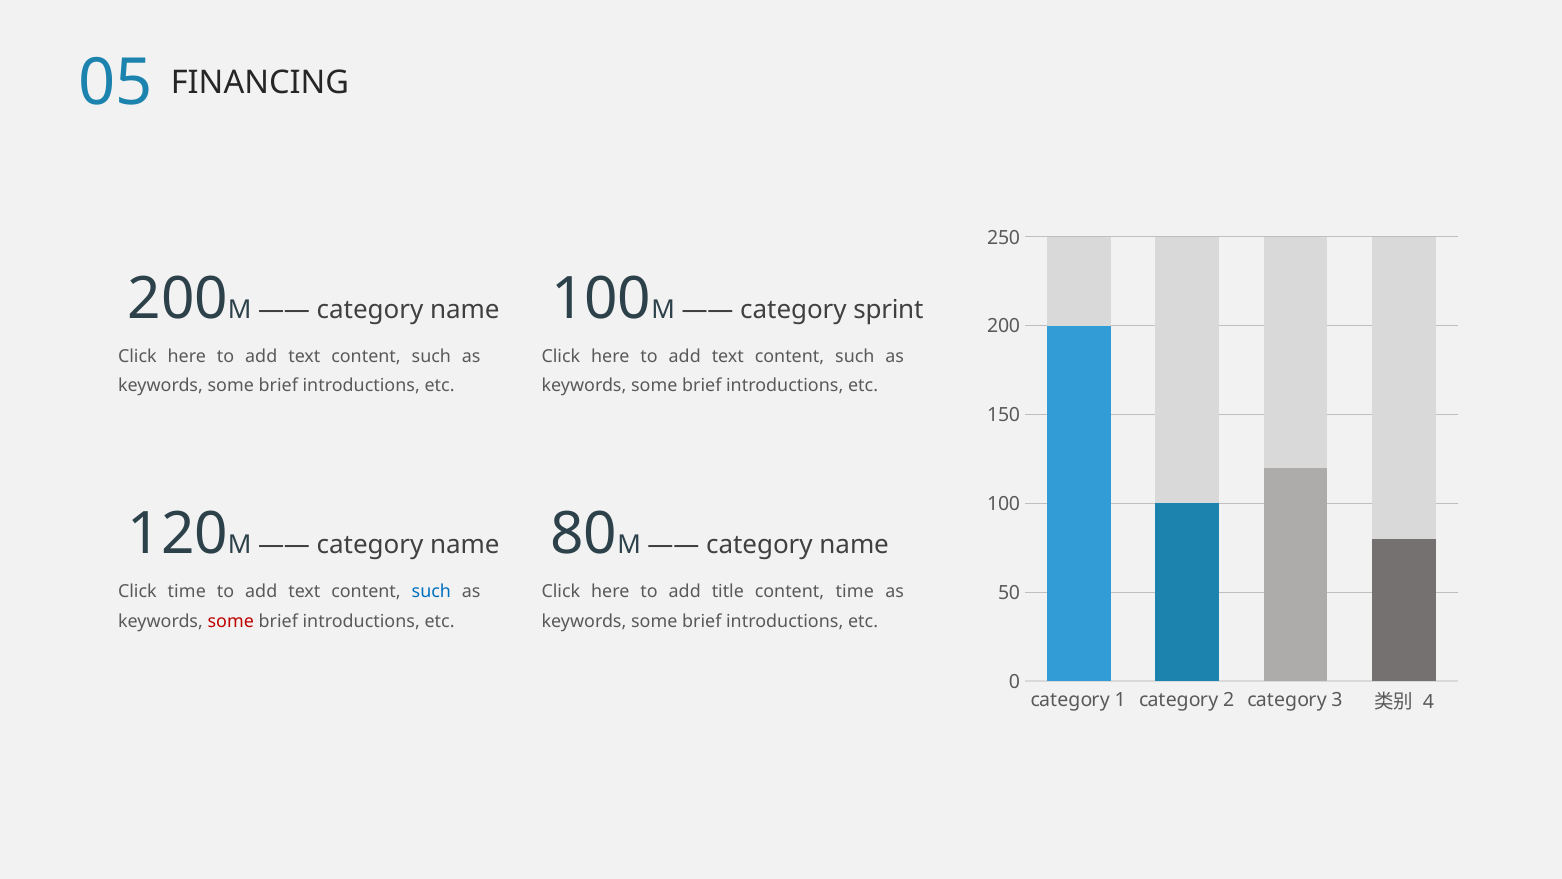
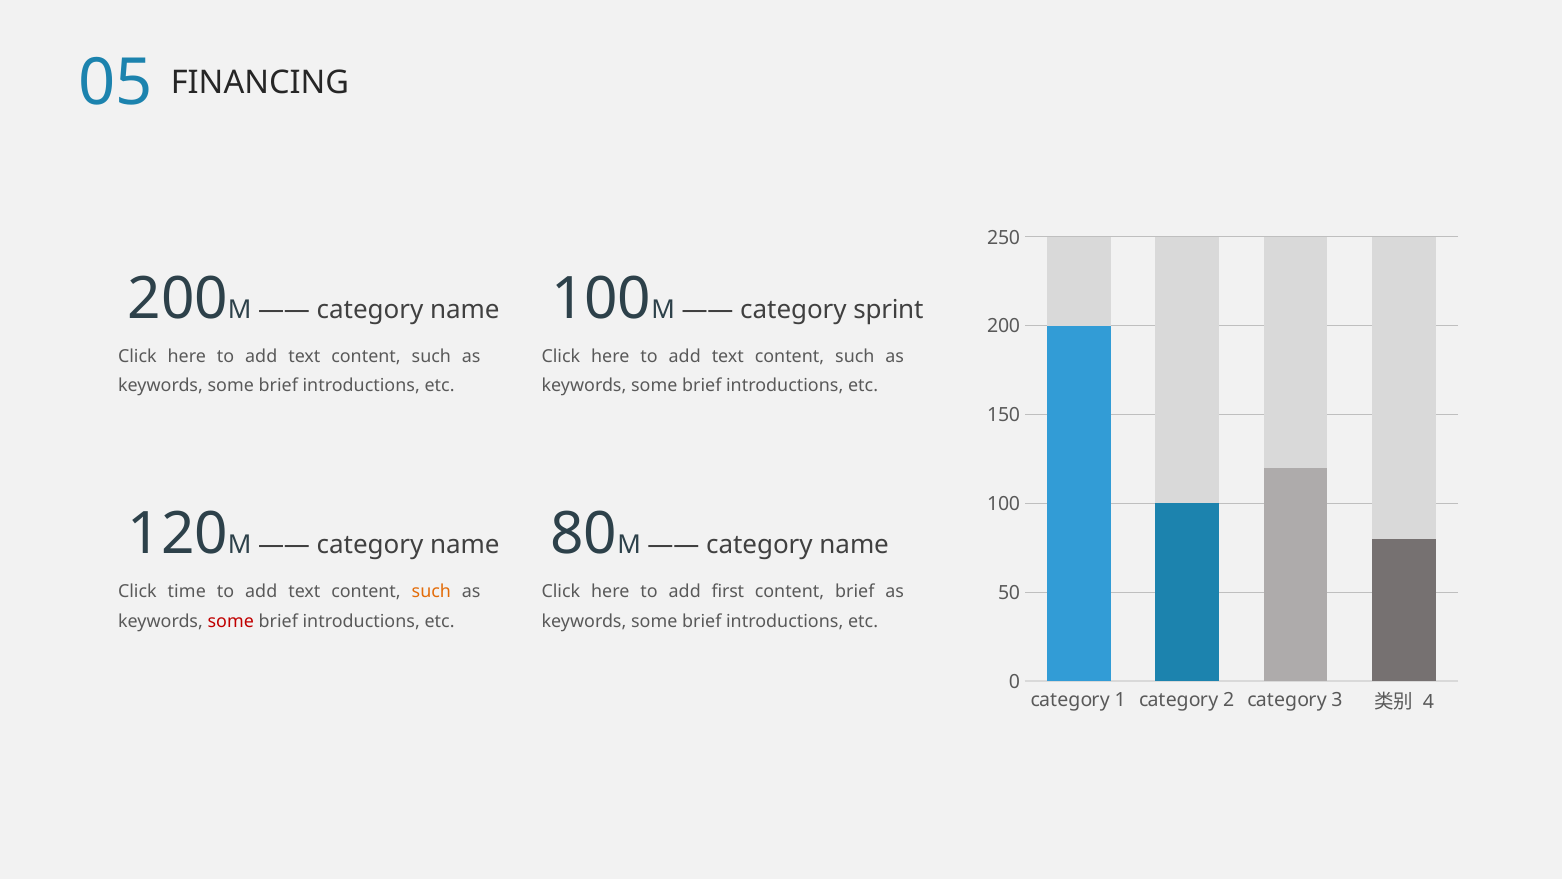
such colour: blue -> orange (431, 592)
title: title -> first (728, 592)
content time: time -> brief (855, 592)
